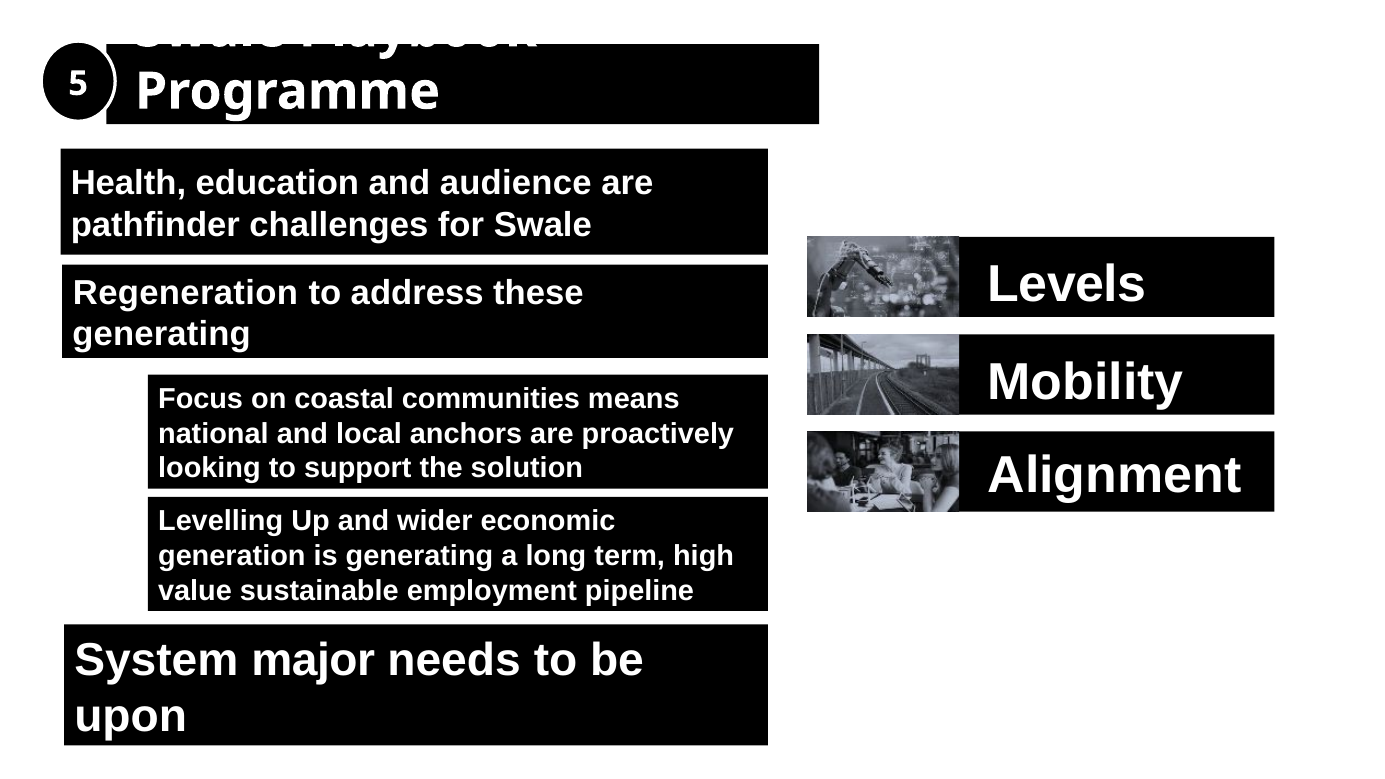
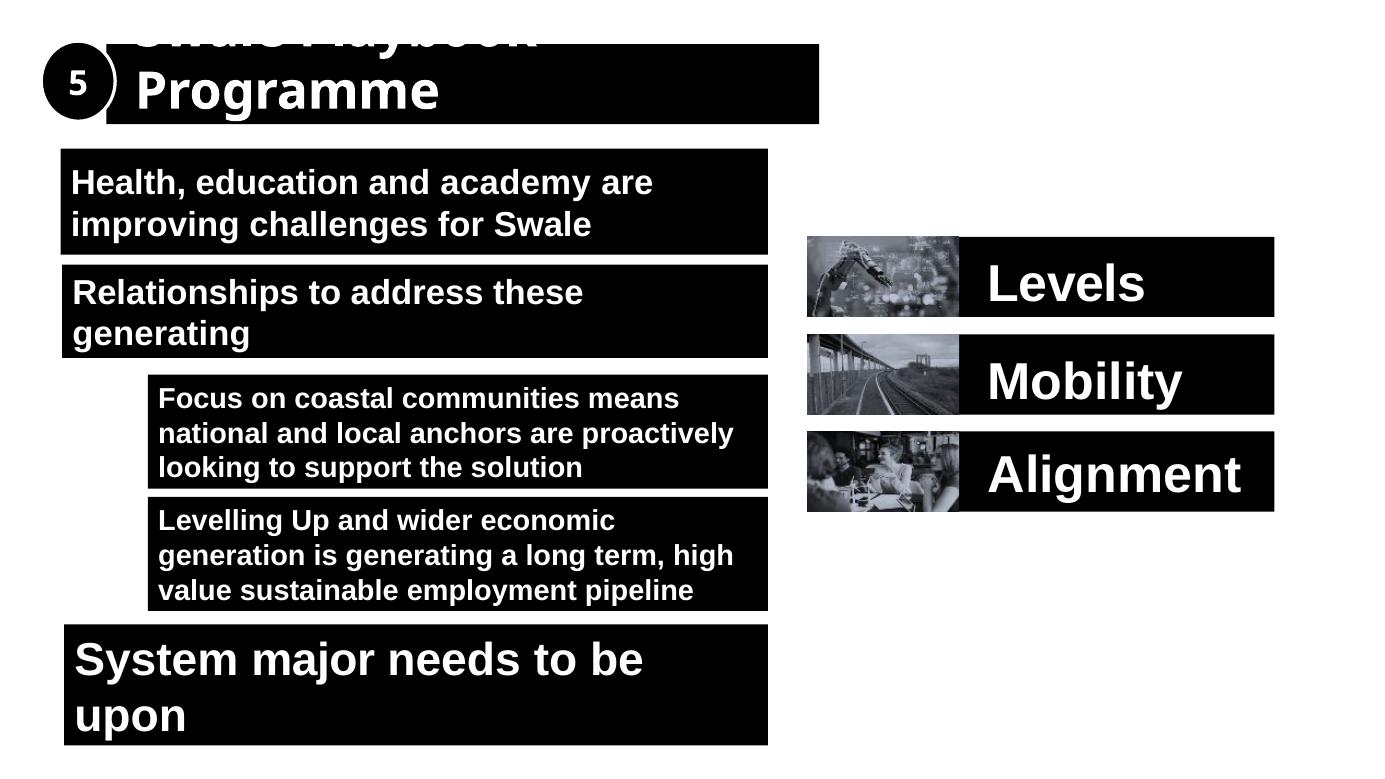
audience: audience -> academy (516, 183)
pathfinder: pathfinder -> improving (155, 225)
Regeneration: Regeneration -> Relationships (186, 293)
